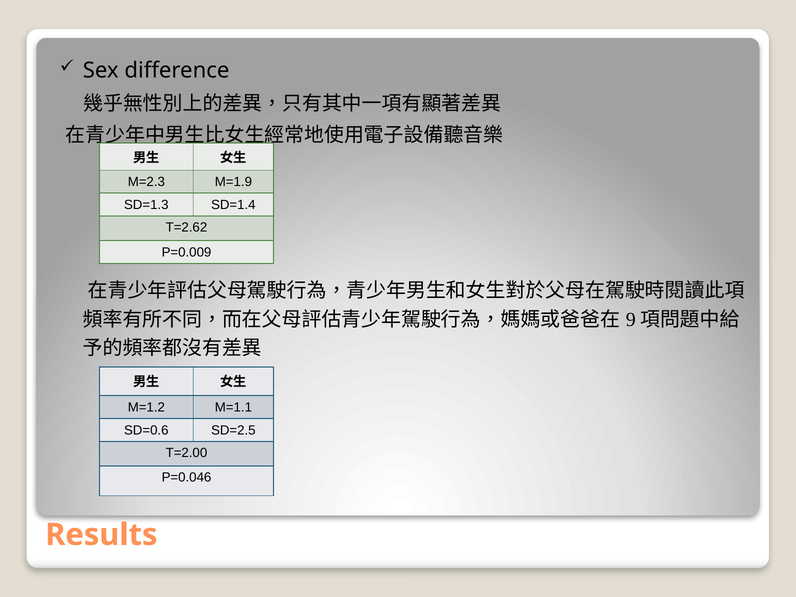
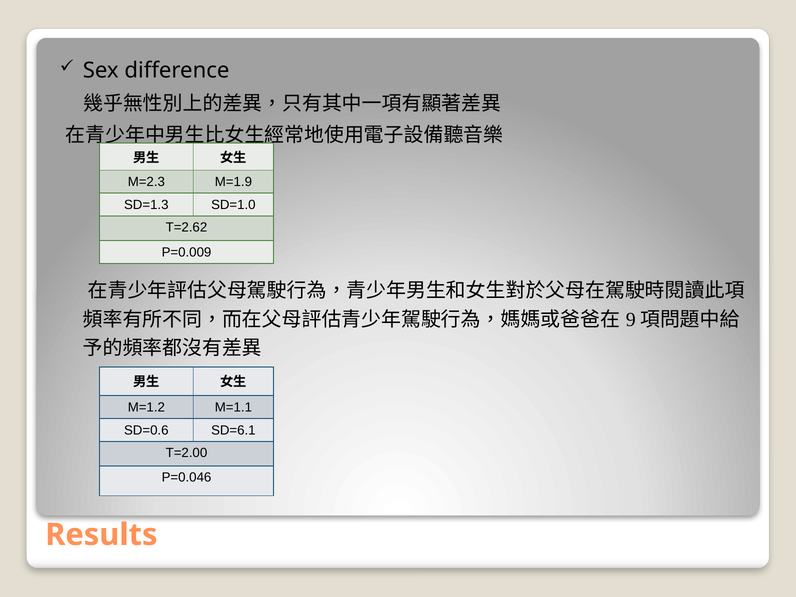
SD=1.4: SD=1.4 -> SD=1.0 (233, 205)
SD=2.5: SD=2.5 -> SD=6.1 (233, 430)
